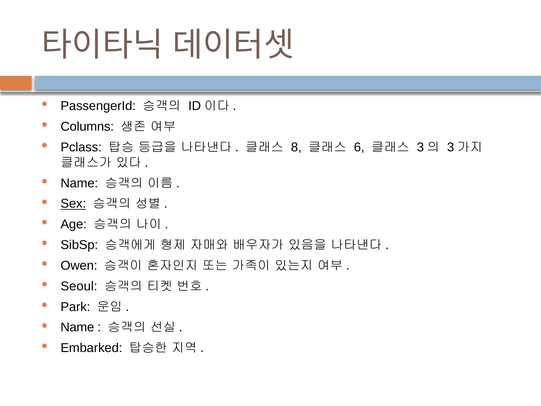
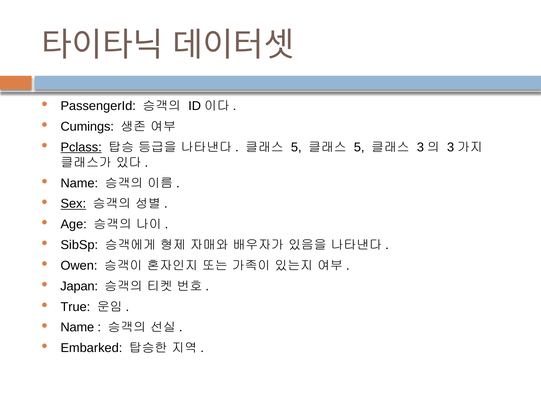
Columns: Columns -> Cumings (87, 126)
Pclass underline: none -> present (81, 147)
8: 8 -> 5 (296, 147)
6: 6 -> 5 (359, 147)
Seoul: Seoul -> Japan (79, 286)
Park: Park -> True (75, 307)
